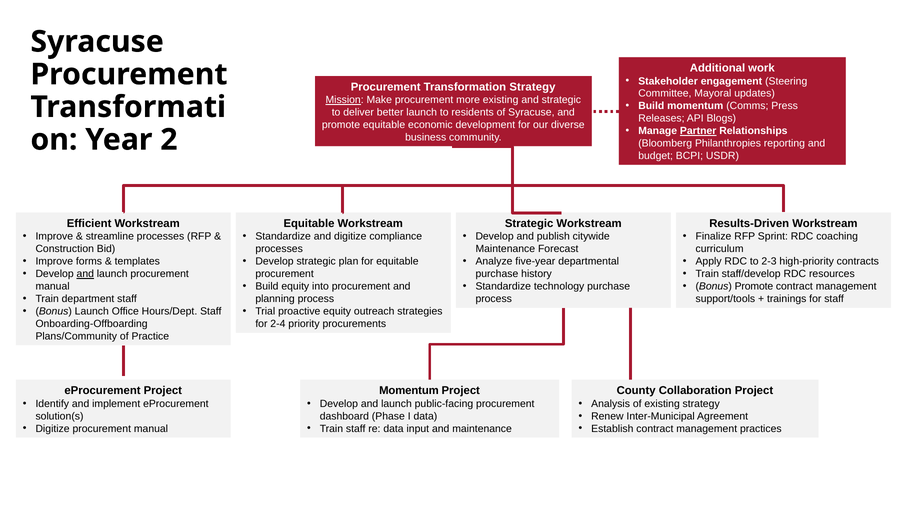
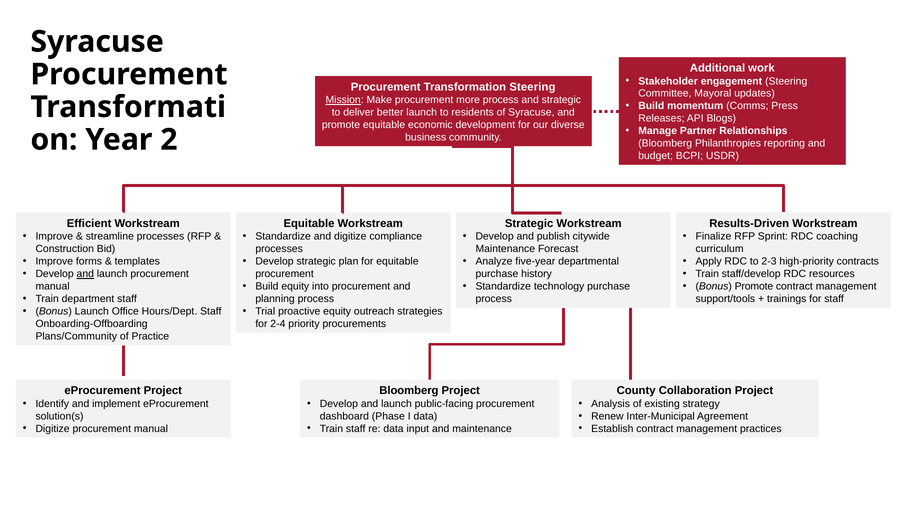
Transformation Strategy: Strategy -> Steering (532, 87)
more existing: existing -> process (501, 100)
Partner underline: present -> none (698, 131)
Momentum: Momentum -> Bloomberg (409, 391)
